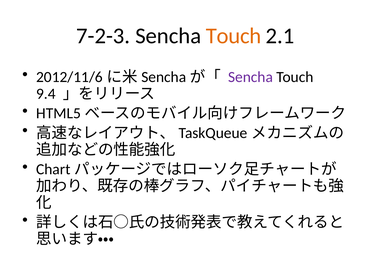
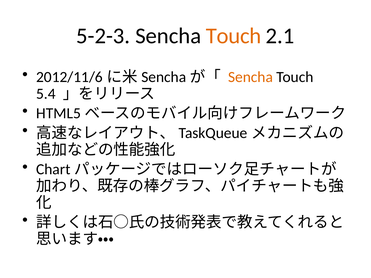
7-2-3: 7-2-3 -> 5-2-3 (103, 36)
Sencha colour: purple -> orange (251, 77)
9.4: 9.4 -> 5.4 (46, 94)
